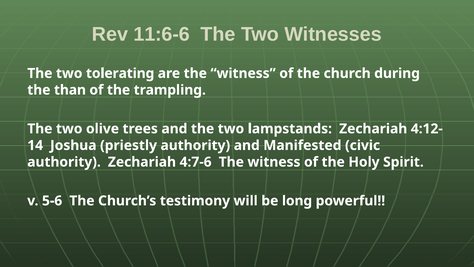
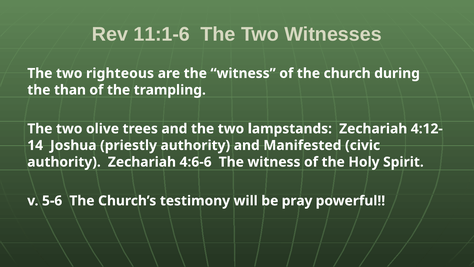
11:6-6: 11:6-6 -> 11:1-6 (162, 34)
tolerating: tolerating -> righteous (120, 73)
4:7-6: 4:7-6 -> 4:6-6 (196, 162)
long: long -> pray (297, 201)
